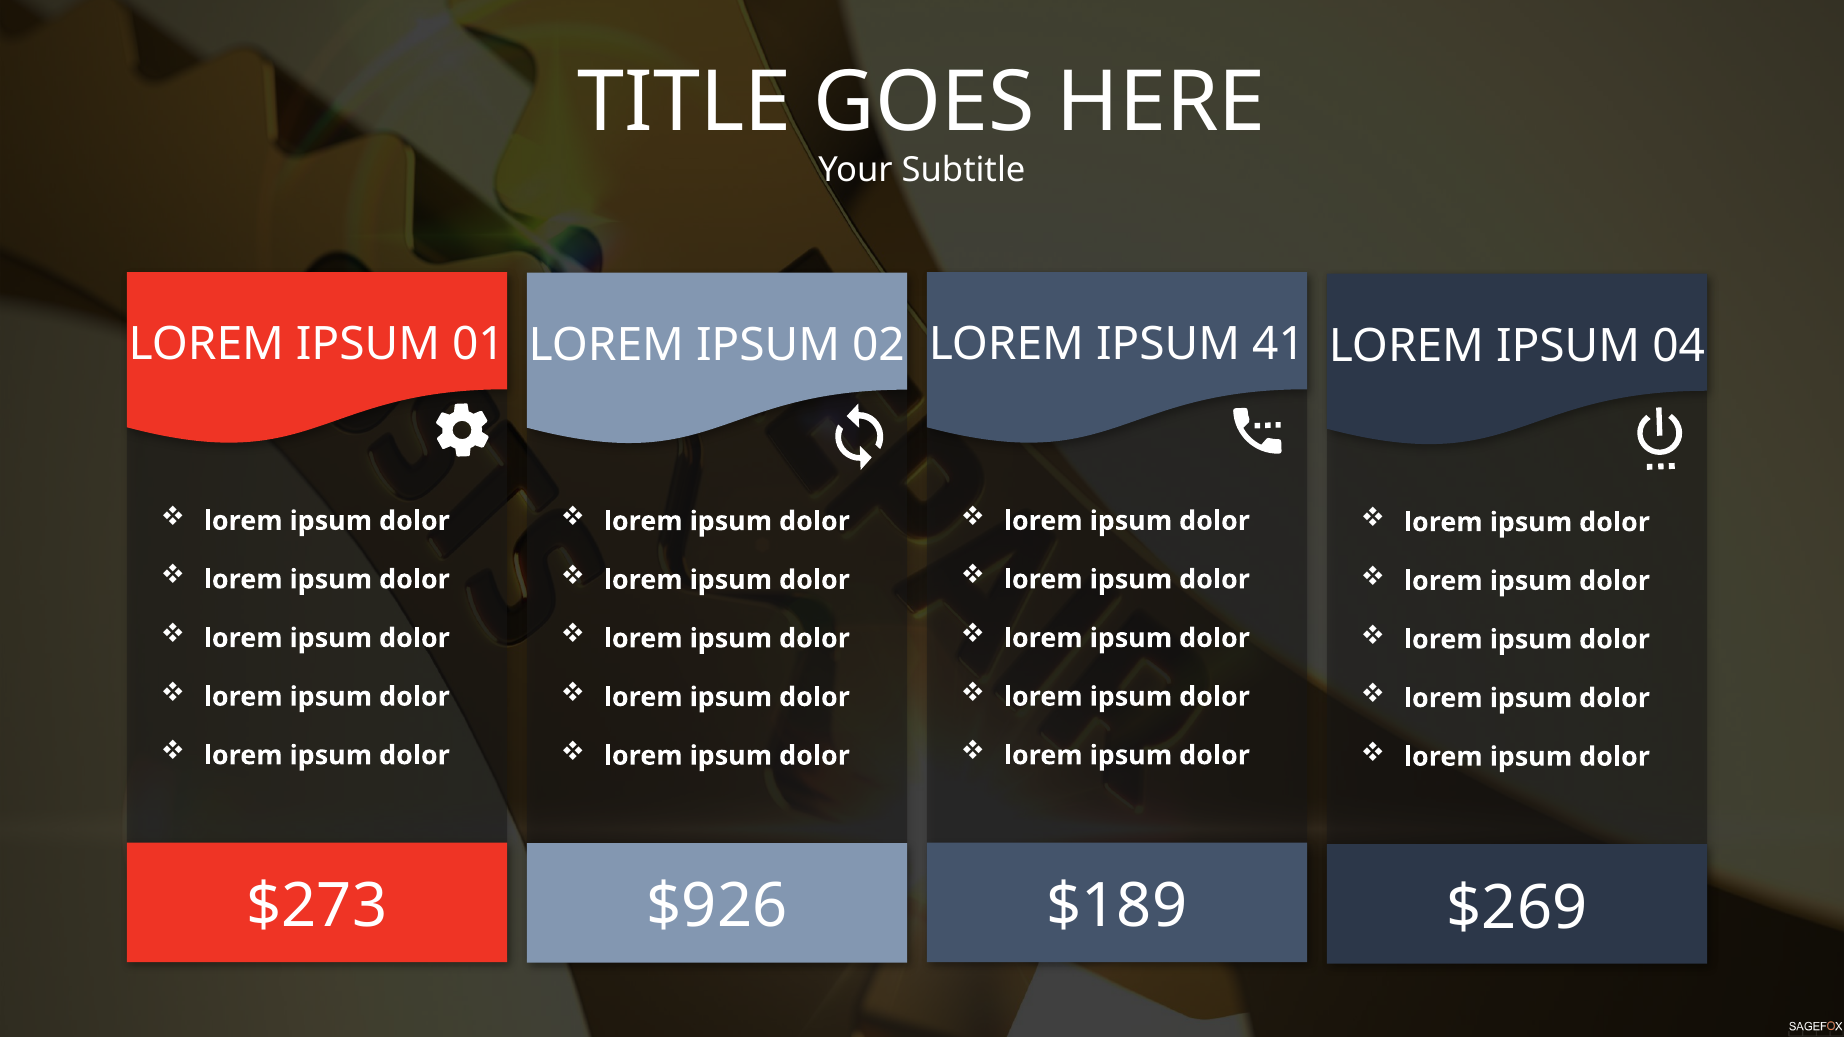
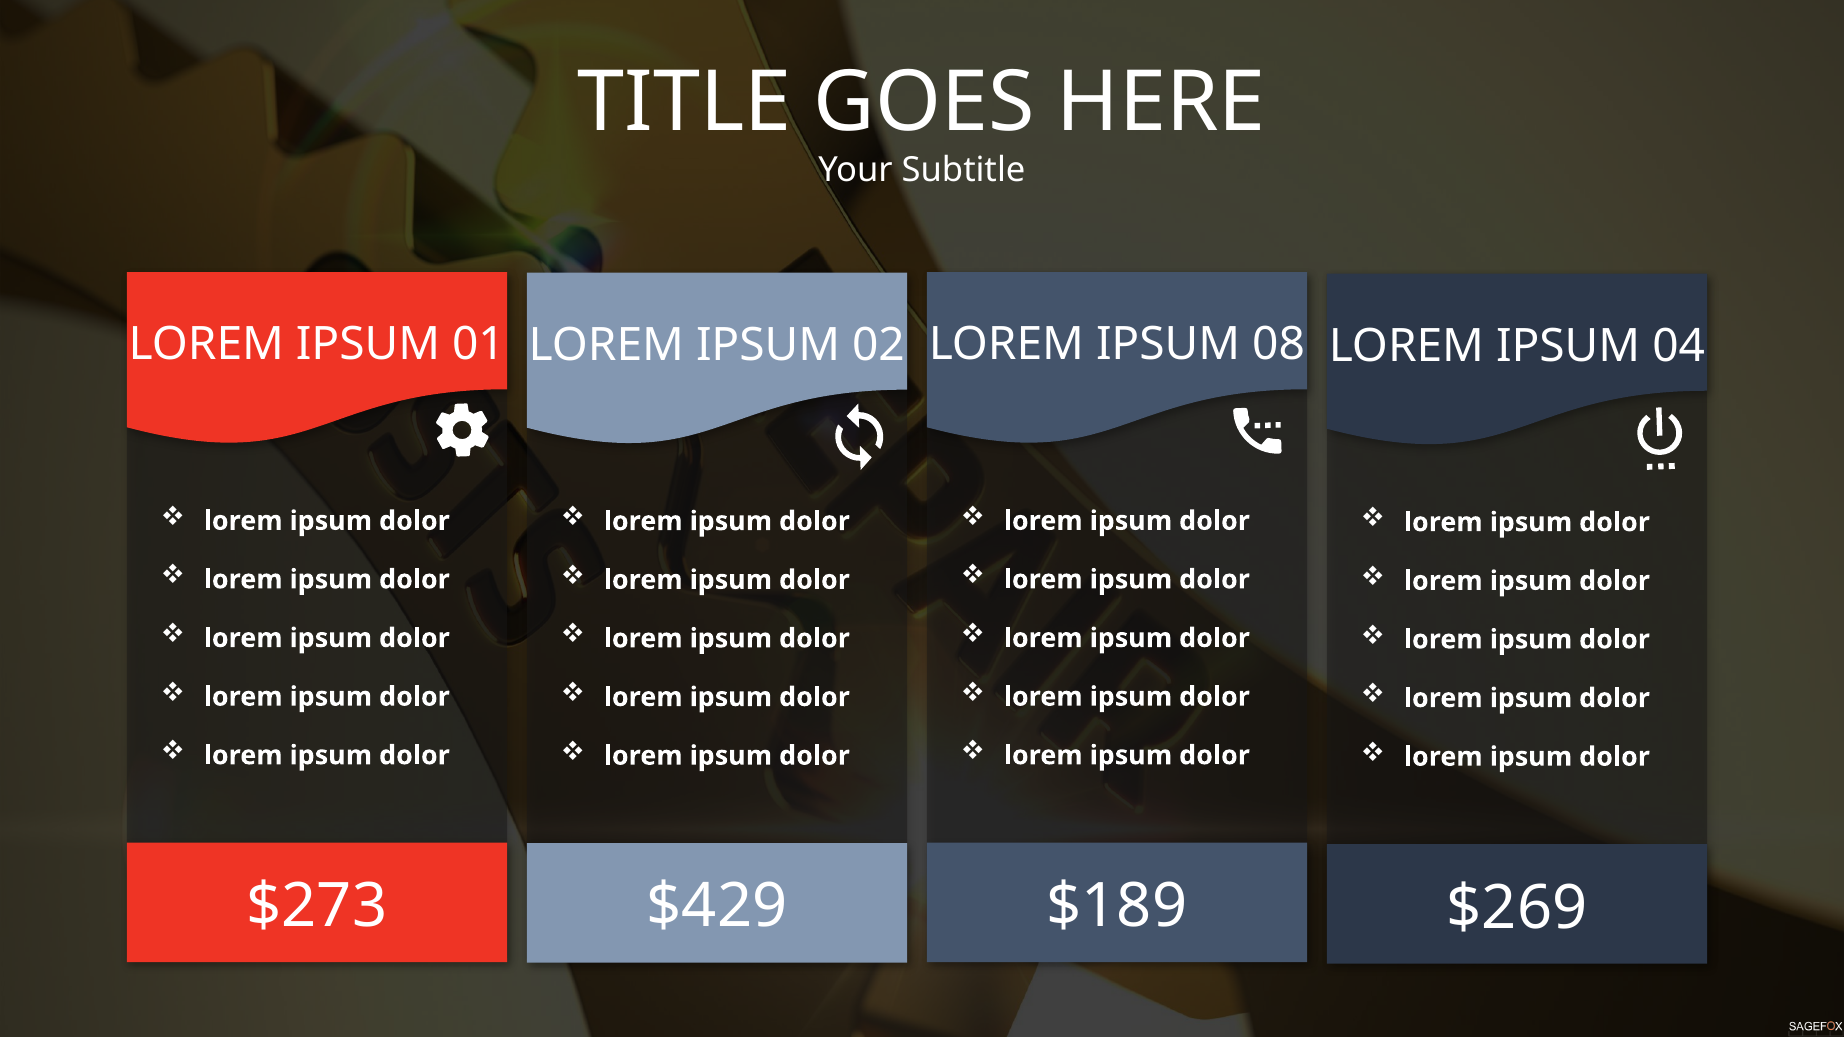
41: 41 -> 08 (1279, 345)
$926: $926 -> $429 (717, 907)
